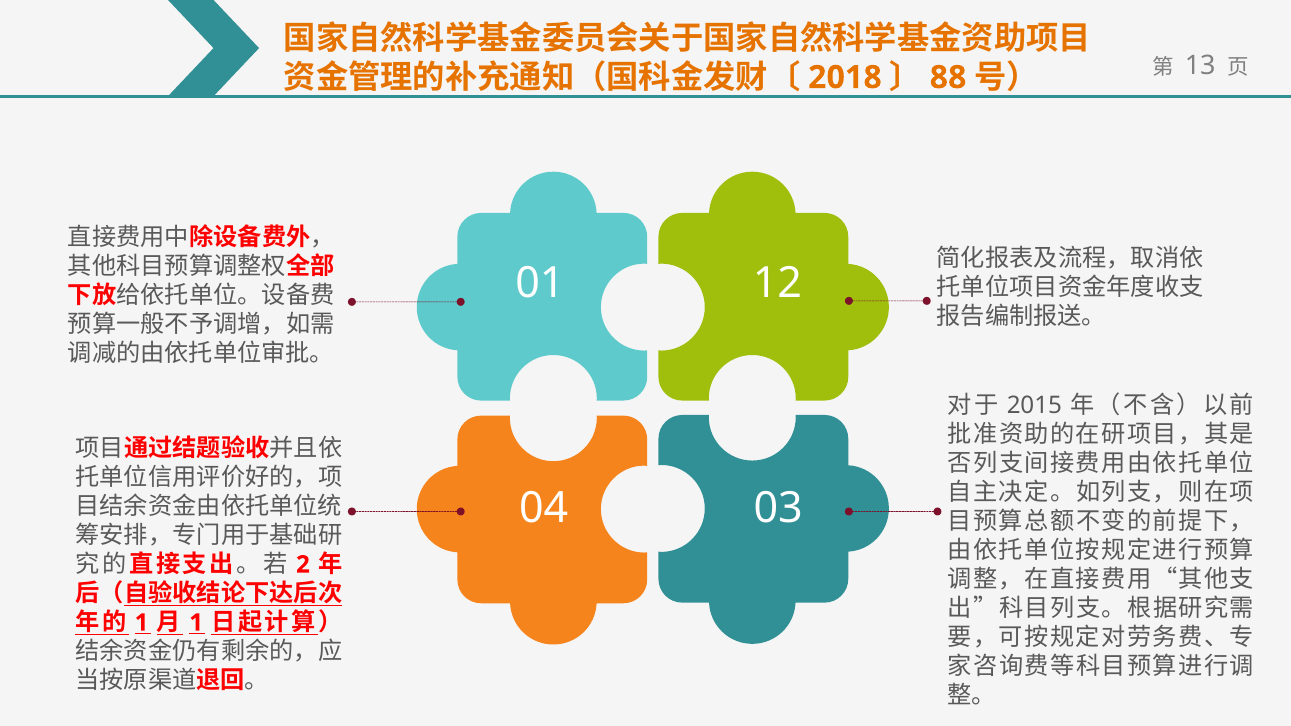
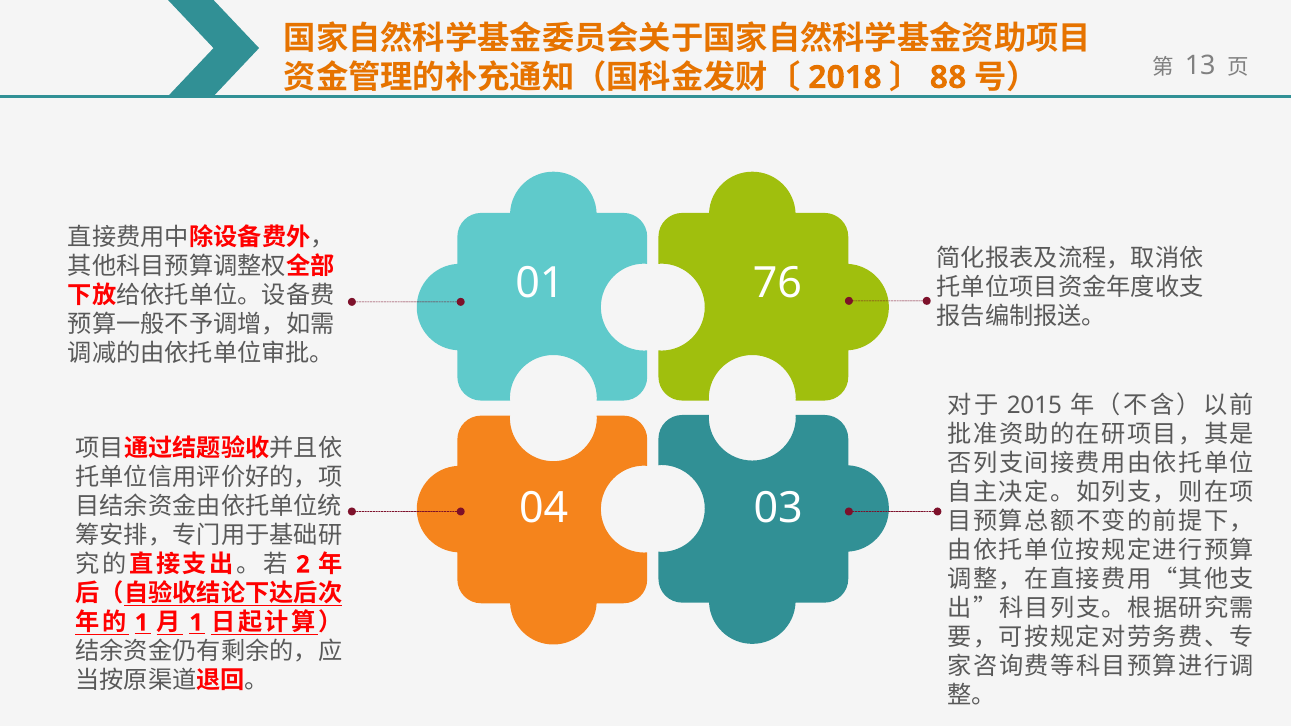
12: 12 -> 76 (777, 284)
